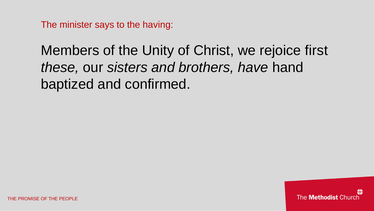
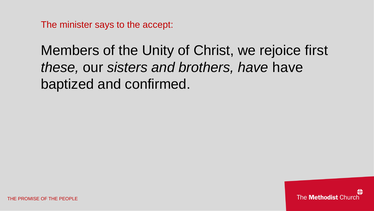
having: having -> accept (158, 25)
have hand: hand -> have (288, 67)
